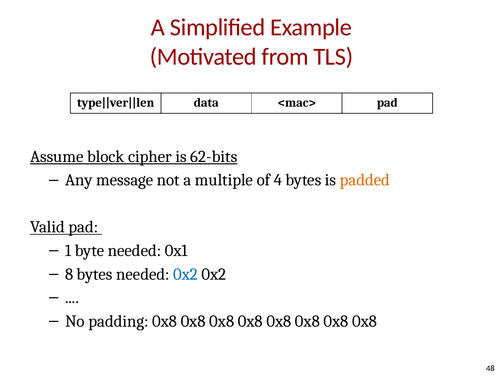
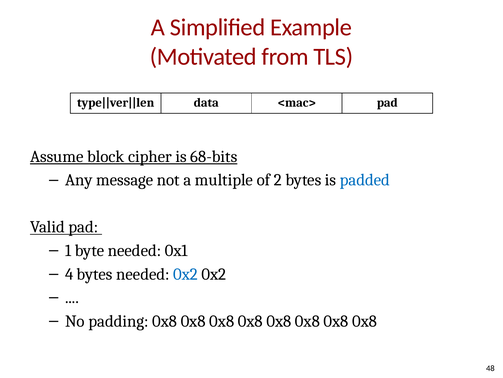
62-bits: 62-bits -> 68-bits (214, 156)
4: 4 -> 2 (278, 180)
padded colour: orange -> blue (365, 180)
8: 8 -> 4 (69, 274)
